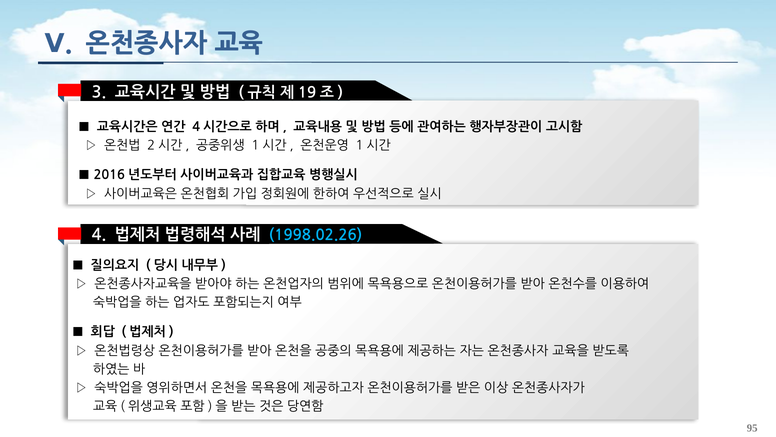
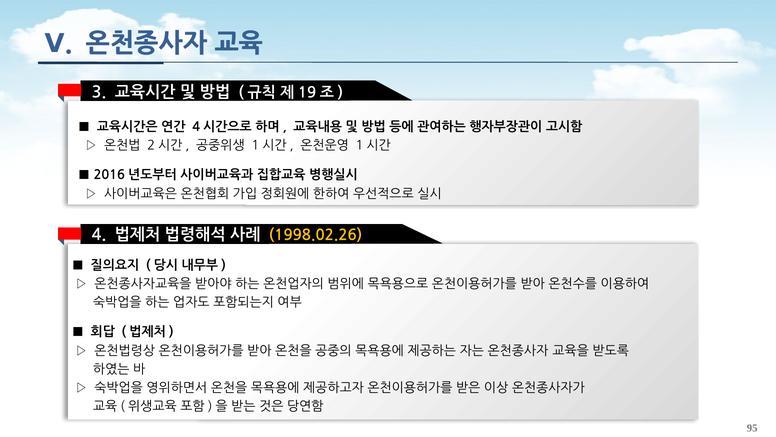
1998.02.26 colour: light blue -> yellow (316, 235)
